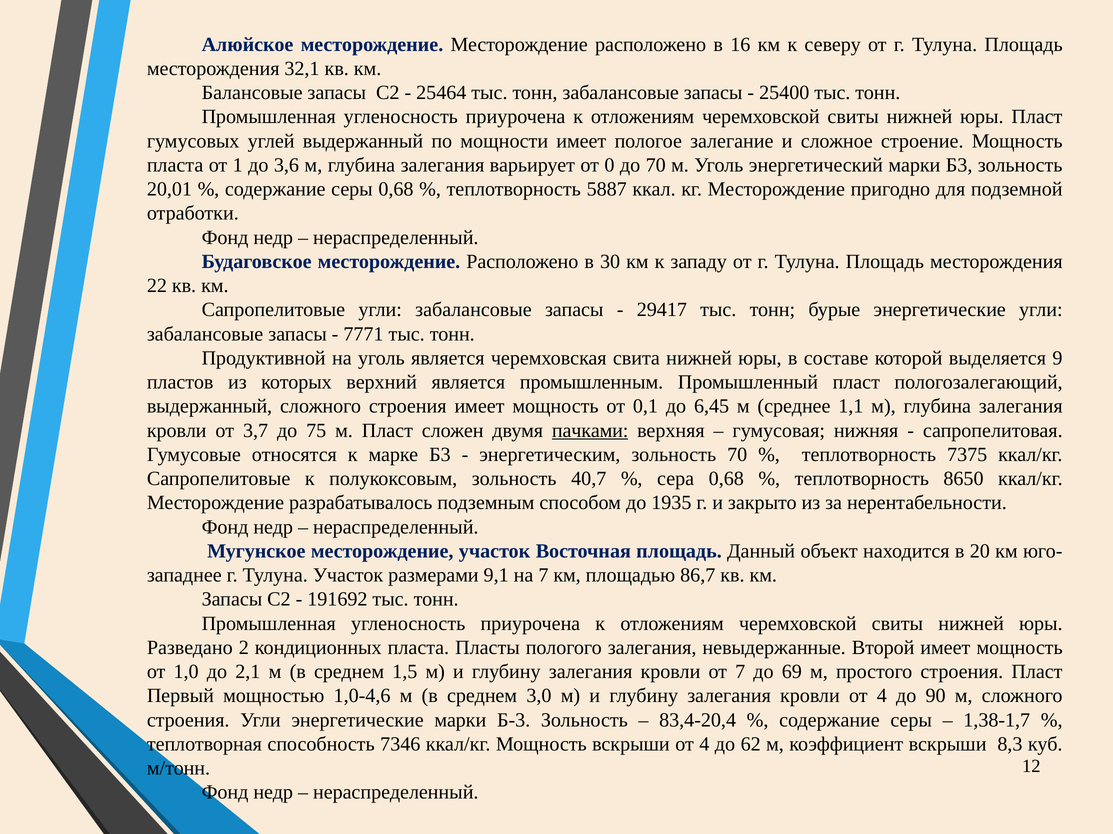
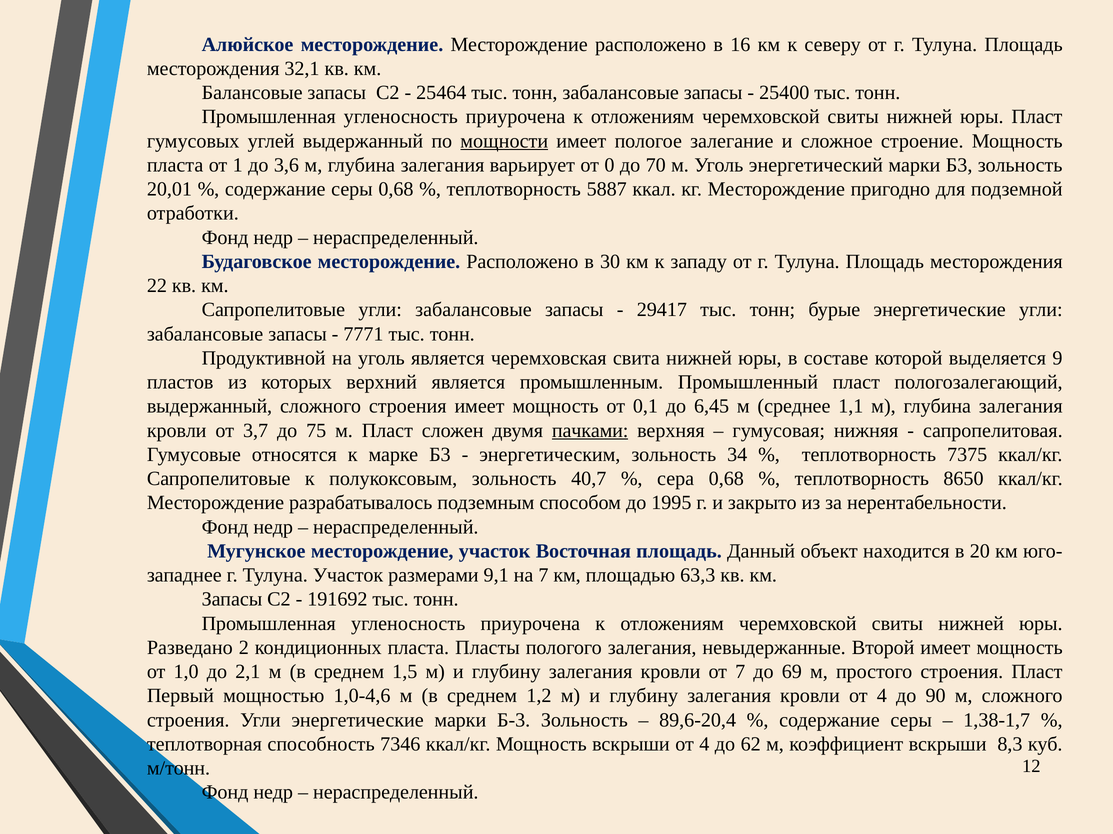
мощности underline: none -> present (504, 141)
зольность 70: 70 -> 34 (737, 455)
1935: 1935 -> 1995 (671, 503)
86,7: 86,7 -> 63,3 (698, 576)
3,0: 3,0 -> 1,2 (539, 696)
83,4-20,4: 83,4-20,4 -> 89,6-20,4 (698, 721)
